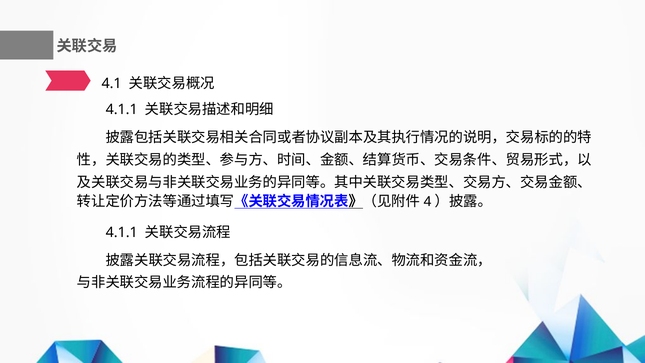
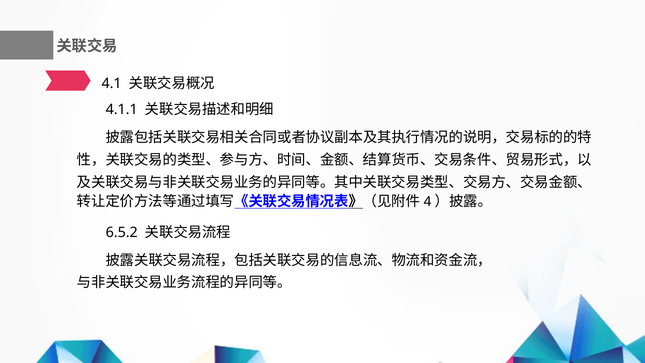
4.1.1: 4.1.1 -> 6.5.2 (122, 232)
